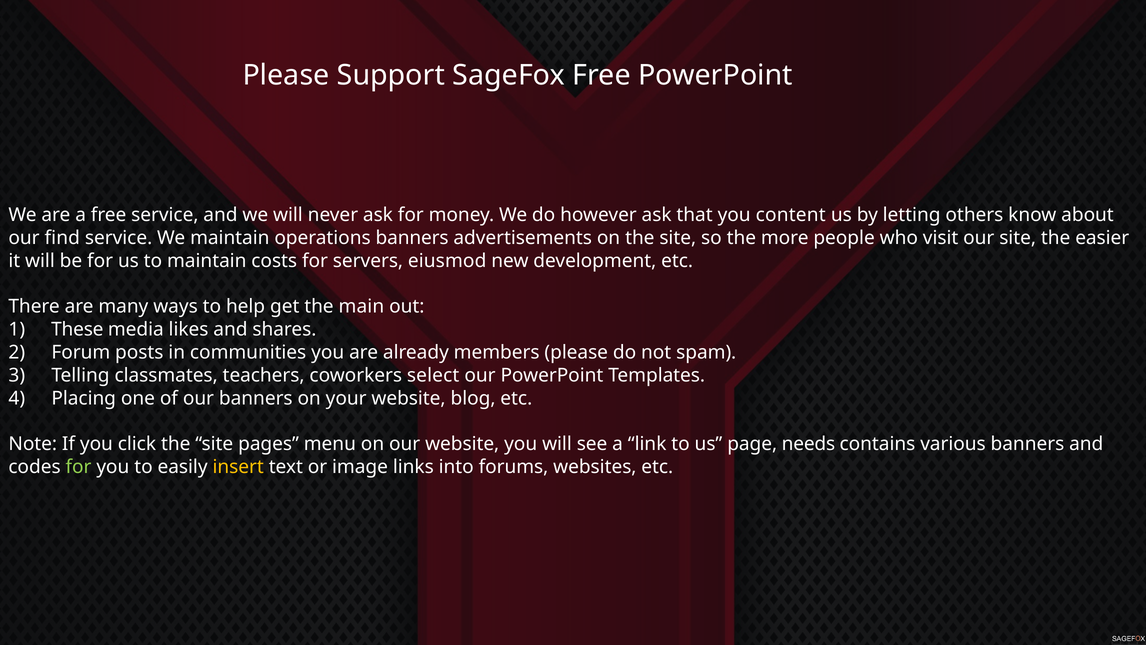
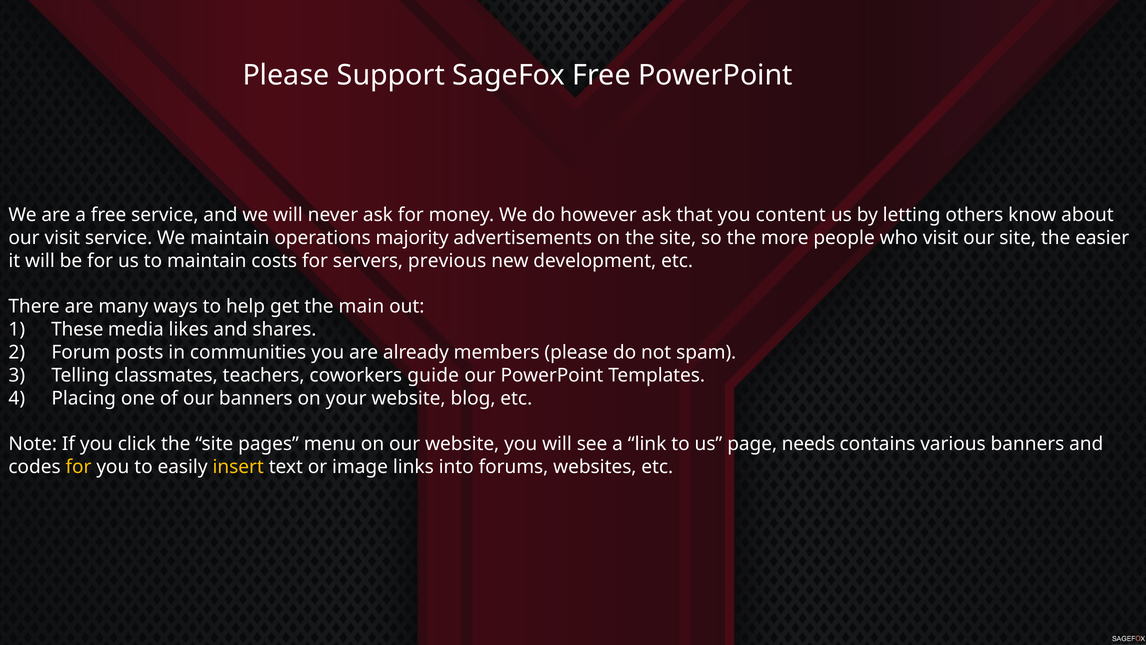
our find: find -> visit (62, 238)
operations banners: banners -> majority (412, 238)
eiusmod: eiusmod -> previous (447, 261)
select: select -> guide (433, 375)
for colour: light green -> yellow (79, 467)
